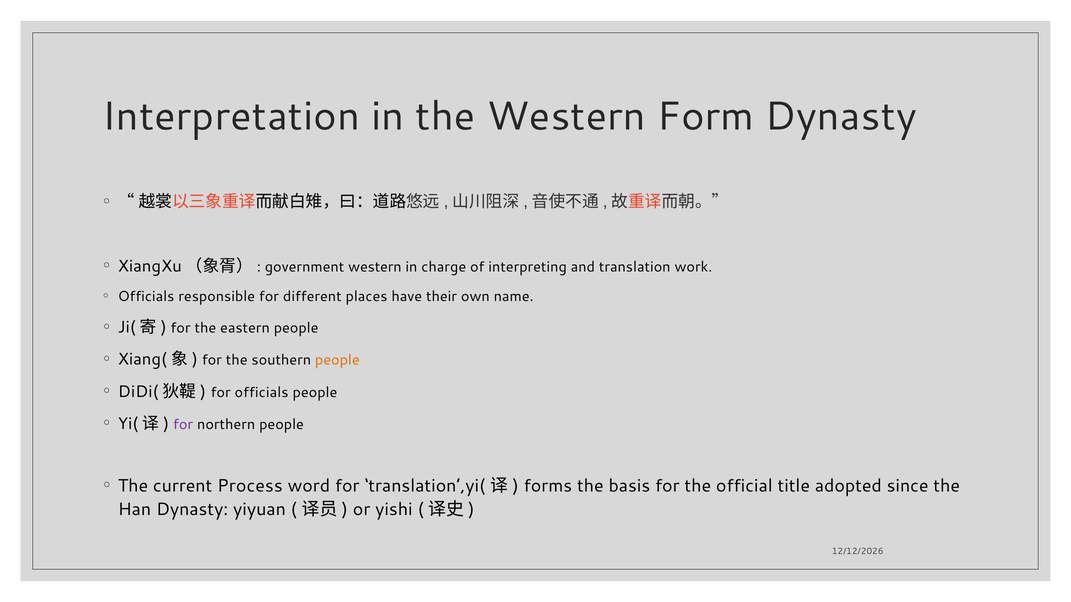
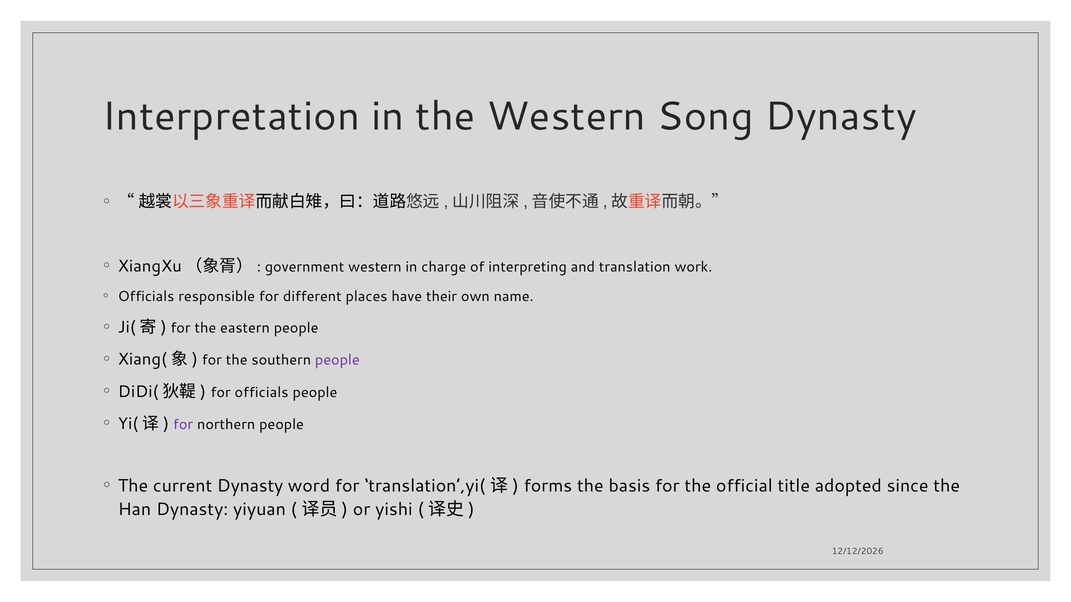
Form: Form -> Song (705, 116)
people colour: orange -> purple (337, 360)
current Process: Process -> Dynasty (250, 486)
